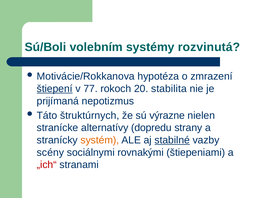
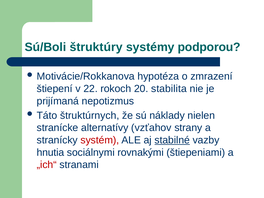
volebním: volebním -> štruktúry (96, 47)
rozvinutá: rozvinutá -> podporou (209, 47)
štiepení underline: present -> none (55, 89)
77: 77 -> 22 (91, 89)
výrazne: výrazne -> náklady (167, 115)
dopredu: dopredu -> vzťahov (151, 128)
systém colour: orange -> red (100, 140)
scény: scény -> hnutia (50, 152)
